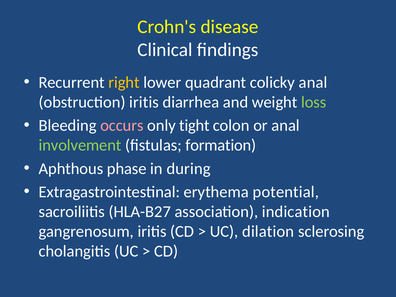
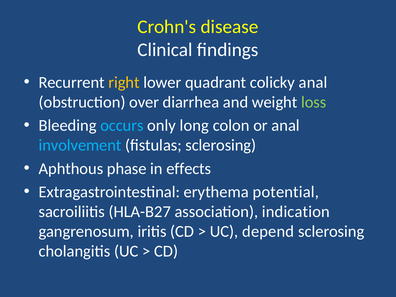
obstruction iritis: iritis -> over (144, 102)
occurs colour: pink -> light blue (122, 125)
tight: tight -> long (194, 125)
involvement colour: light green -> light blue (80, 145)
fistulas formation: formation -> sclerosing (221, 145)
during: during -> effects (189, 169)
dilation: dilation -> depend (268, 232)
